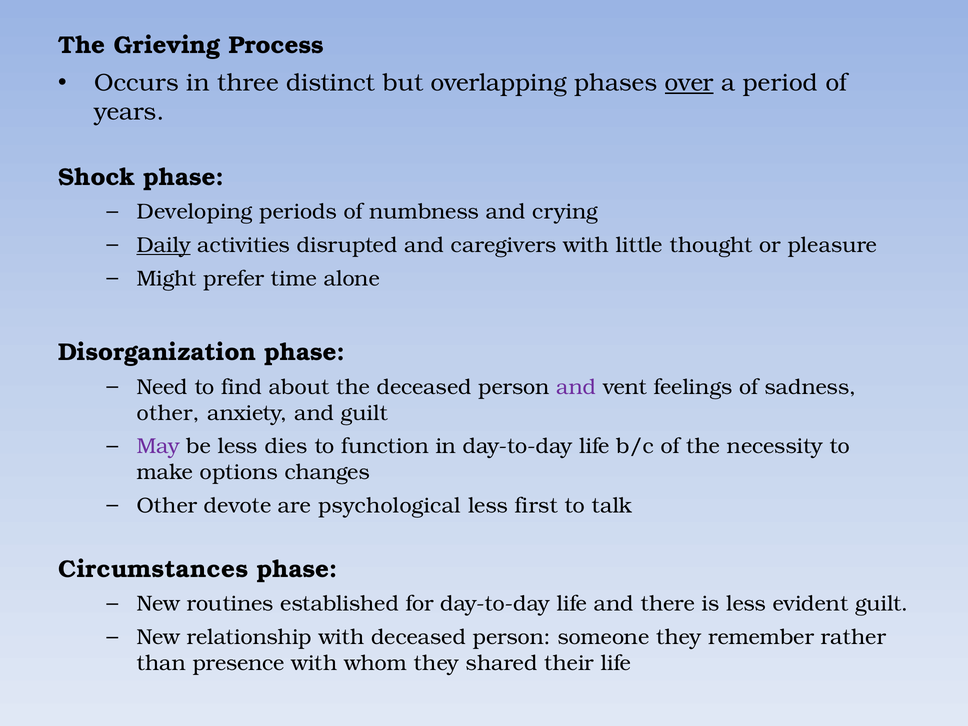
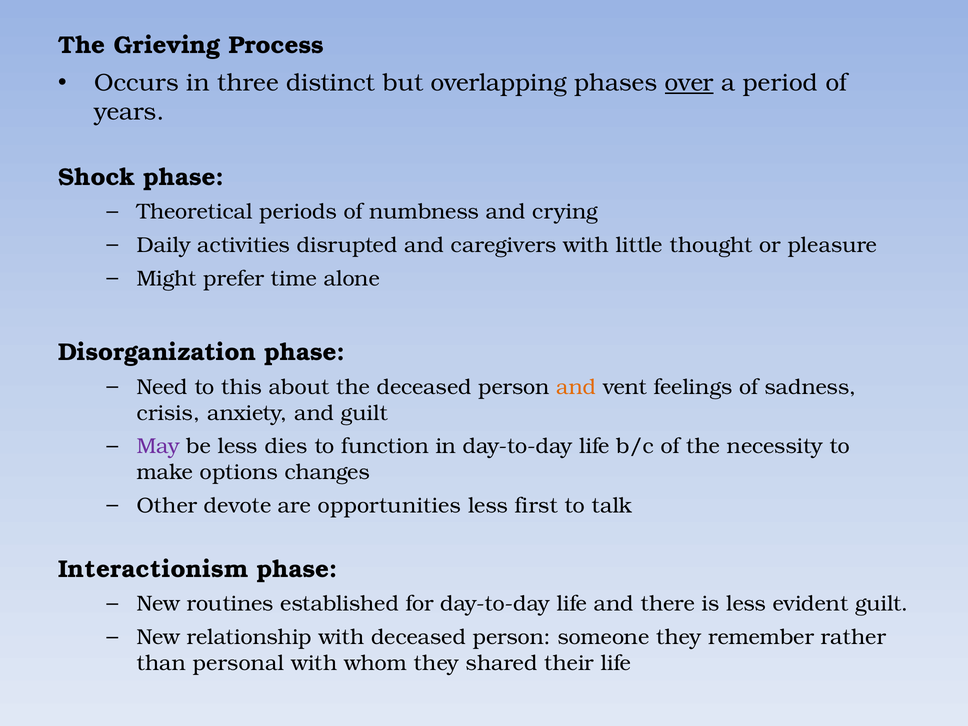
Developing: Developing -> Theoretical (195, 212)
Daily underline: present -> none (164, 245)
find: find -> this (242, 387)
and colour: purple -> orange (576, 387)
other: other -> crisis (168, 413)
psychological: psychological -> opportunities (389, 505)
Circumstances: Circumstances -> Interactionism (153, 569)
presence: presence -> personal (239, 663)
